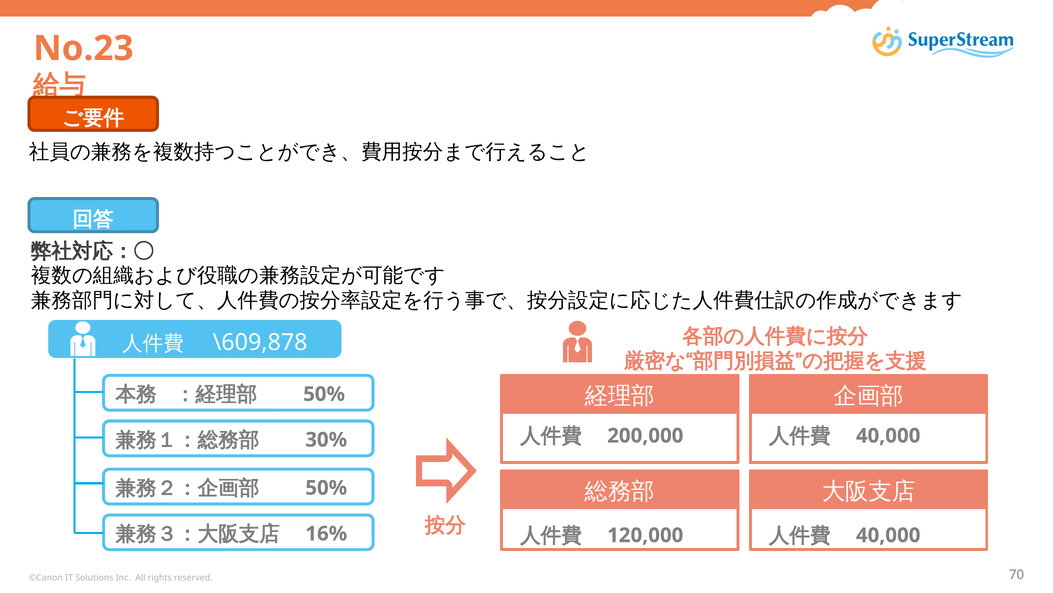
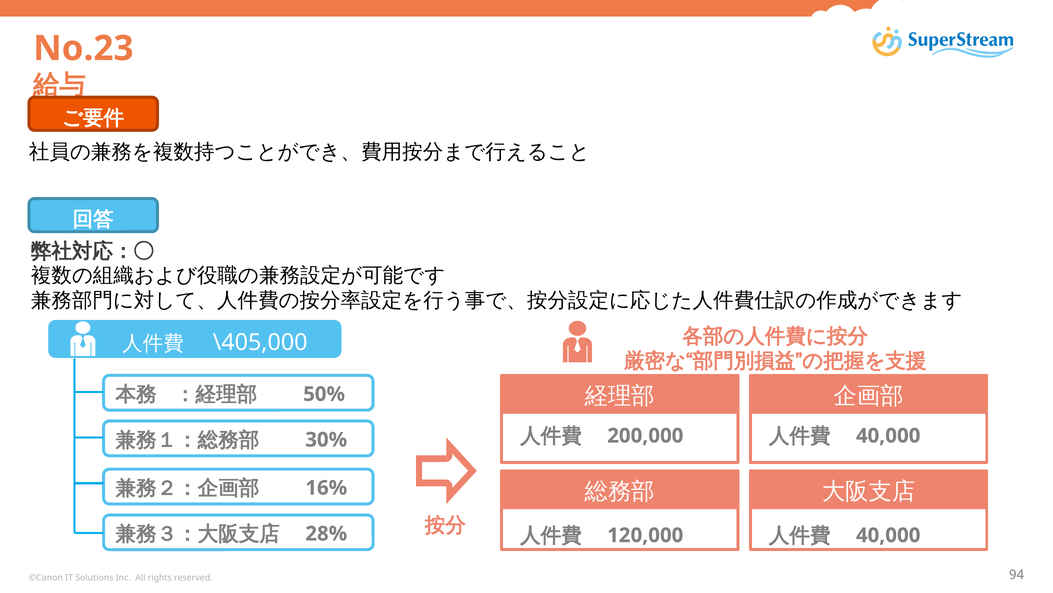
\609,878: \609,878 -> \405,000 (260, 342)
50%: 50% -> 16% (326, 487)
16%: 16% -> 28% (326, 533)
70: 70 -> 94 (1017, 574)
